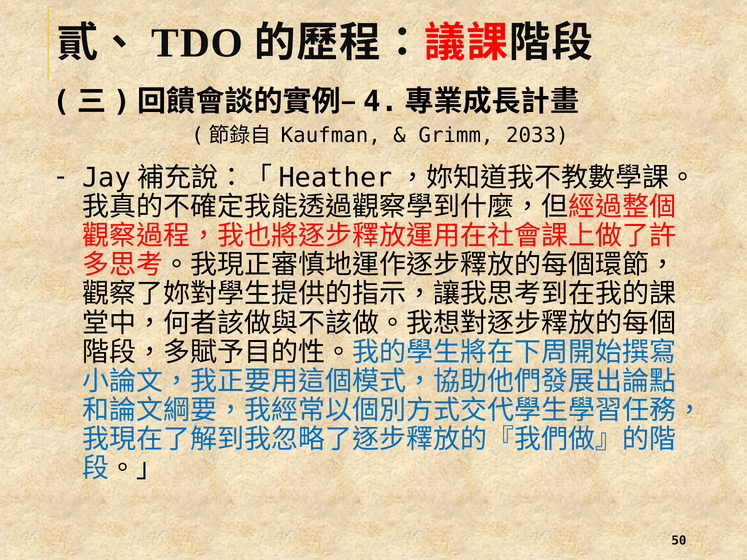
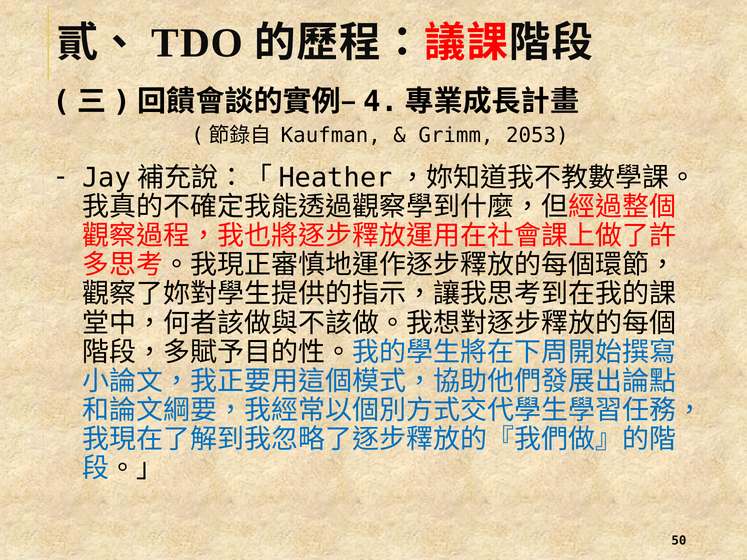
2033: 2033 -> 2053 (537, 136)
